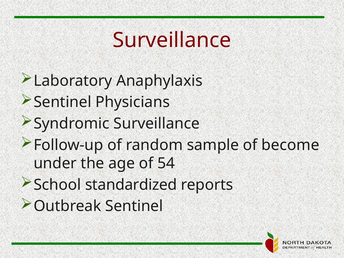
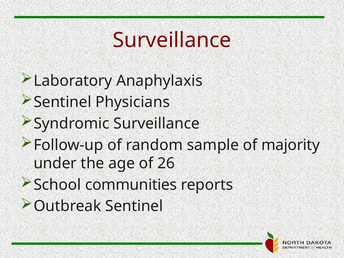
become: become -> majority (291, 145)
54: 54 -> 26 (166, 163)
standardized: standardized -> communities (131, 185)
